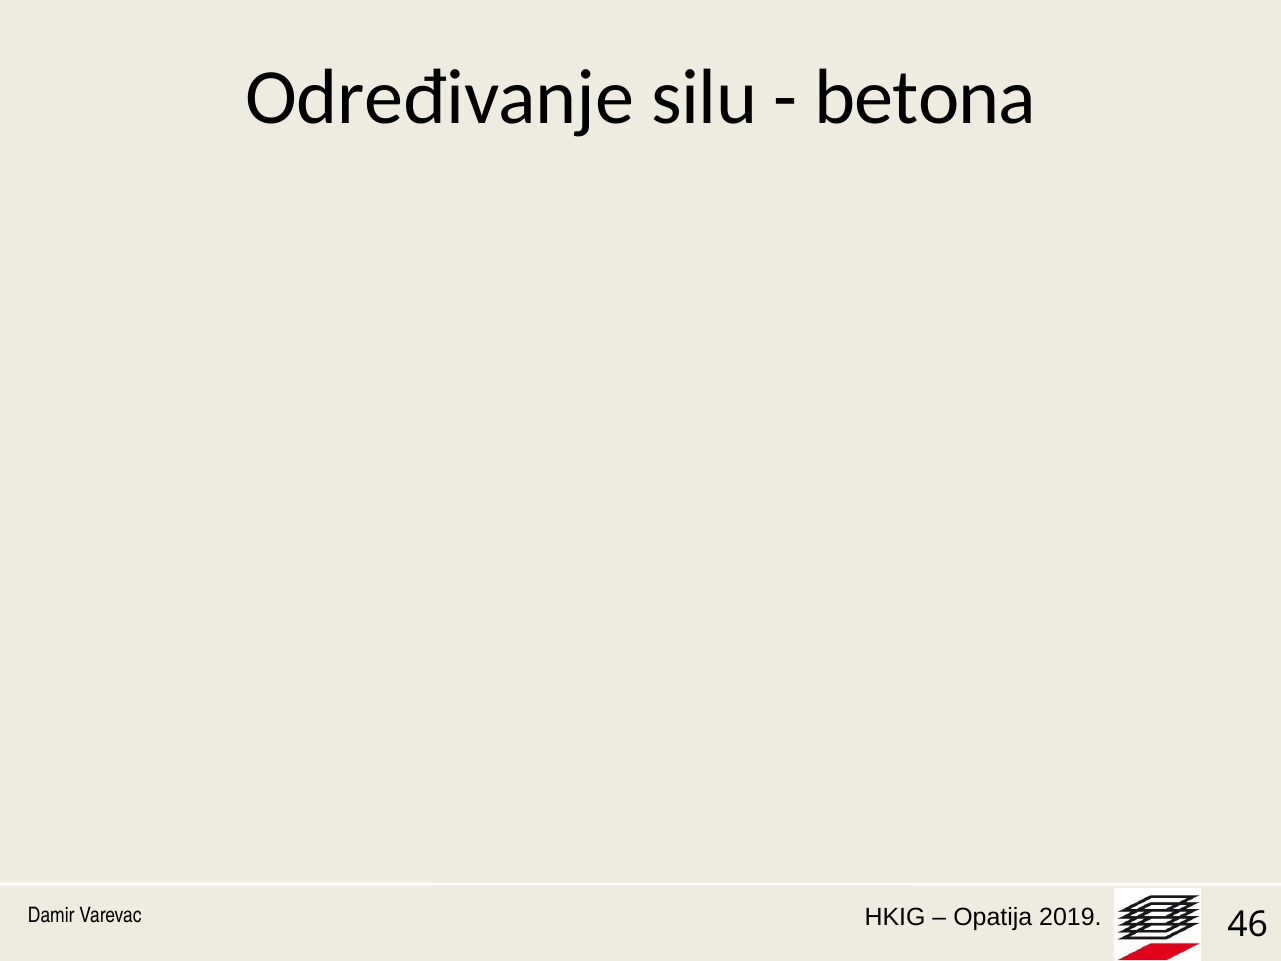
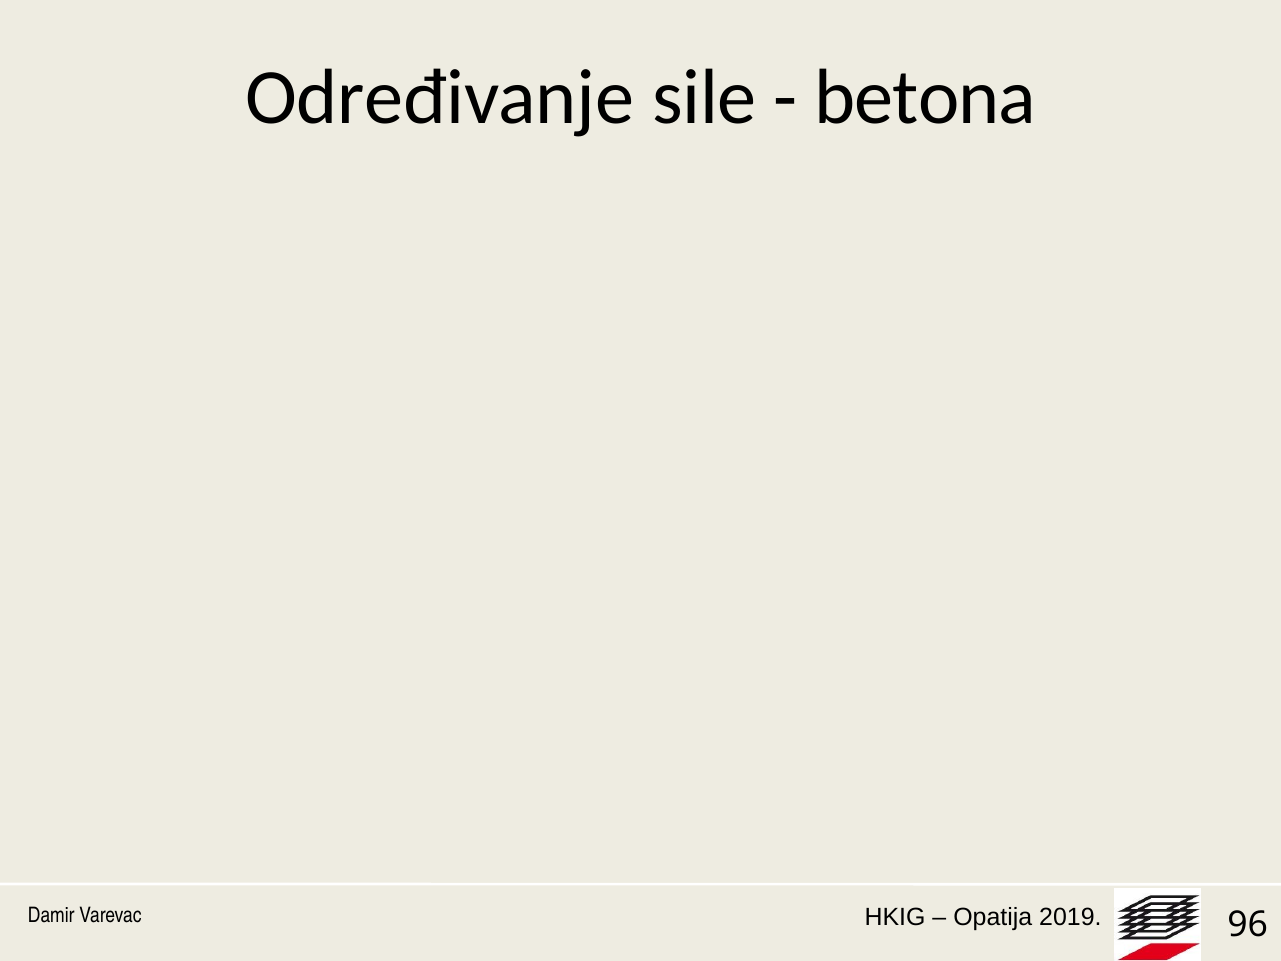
Određivanje silu: silu -> sile (704, 97)
46: 46 -> 96 (1248, 924)
